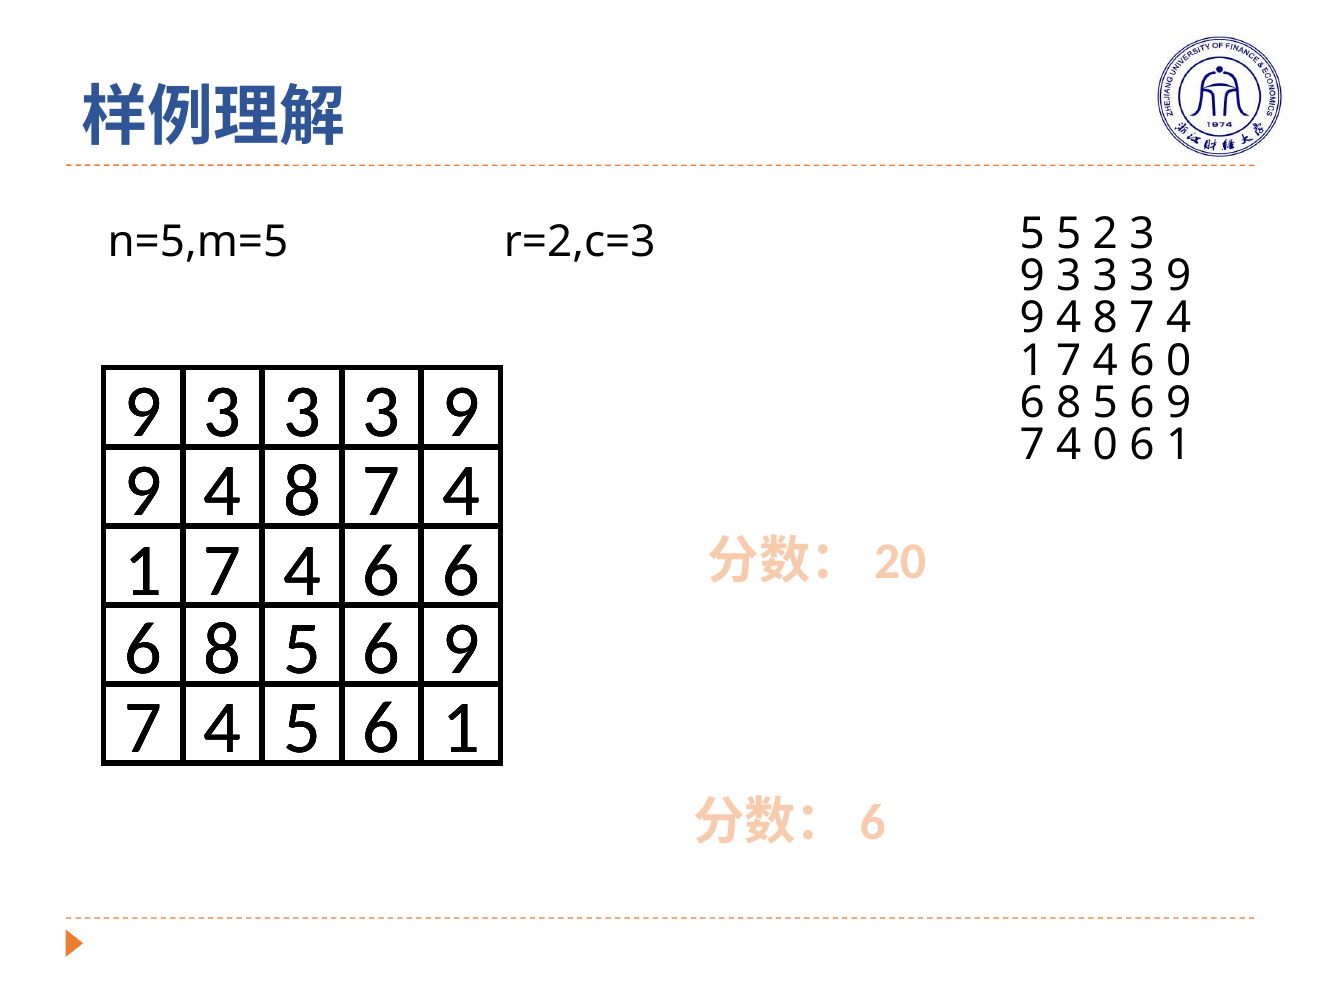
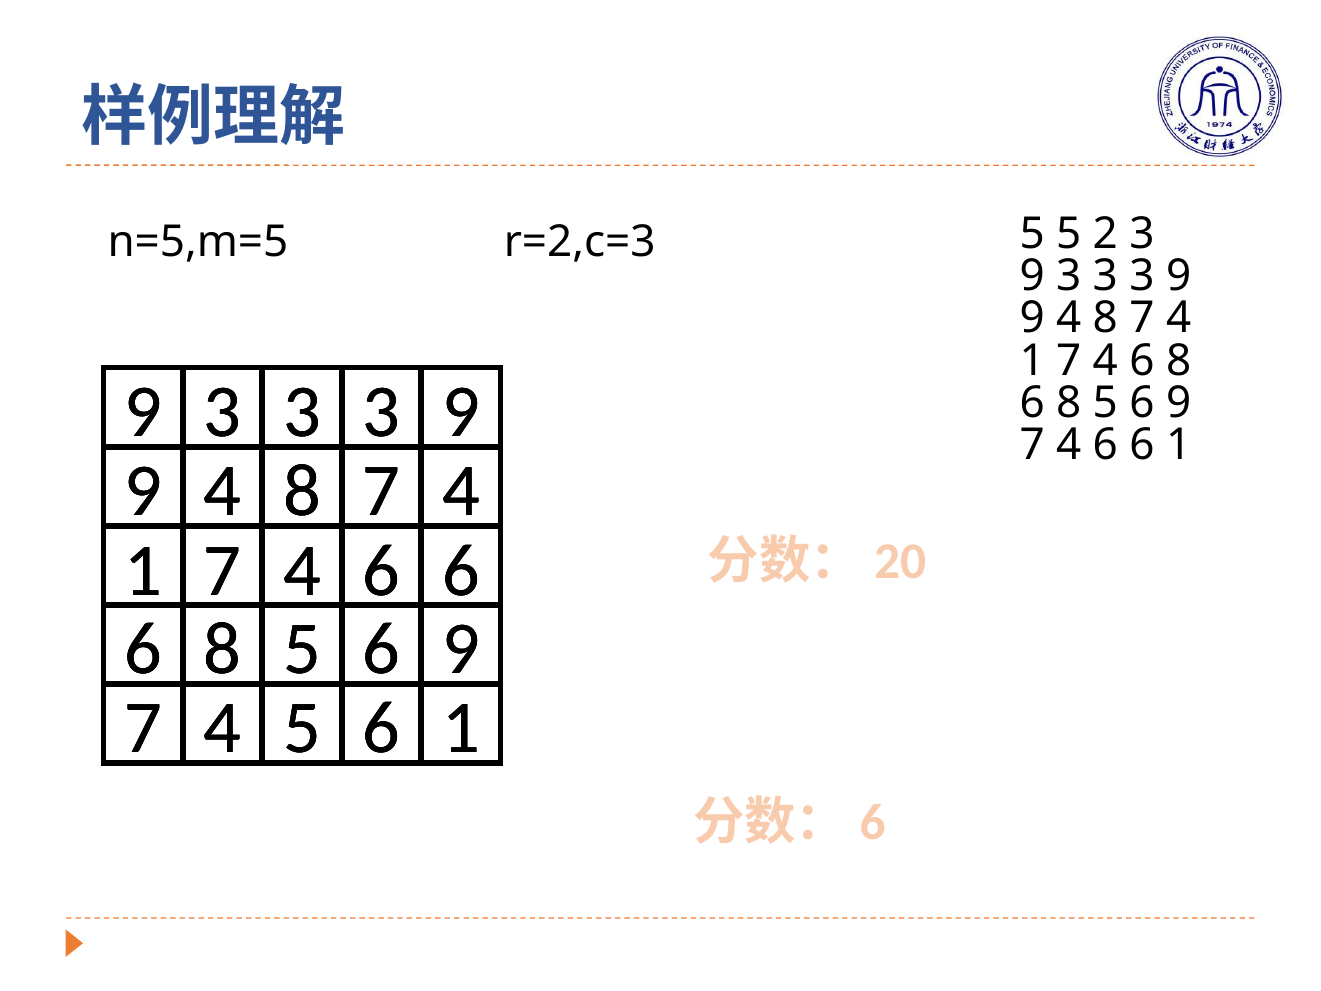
4 6 0: 0 -> 8 (1179, 360)
0: 0 -> 6 (1105, 445)
